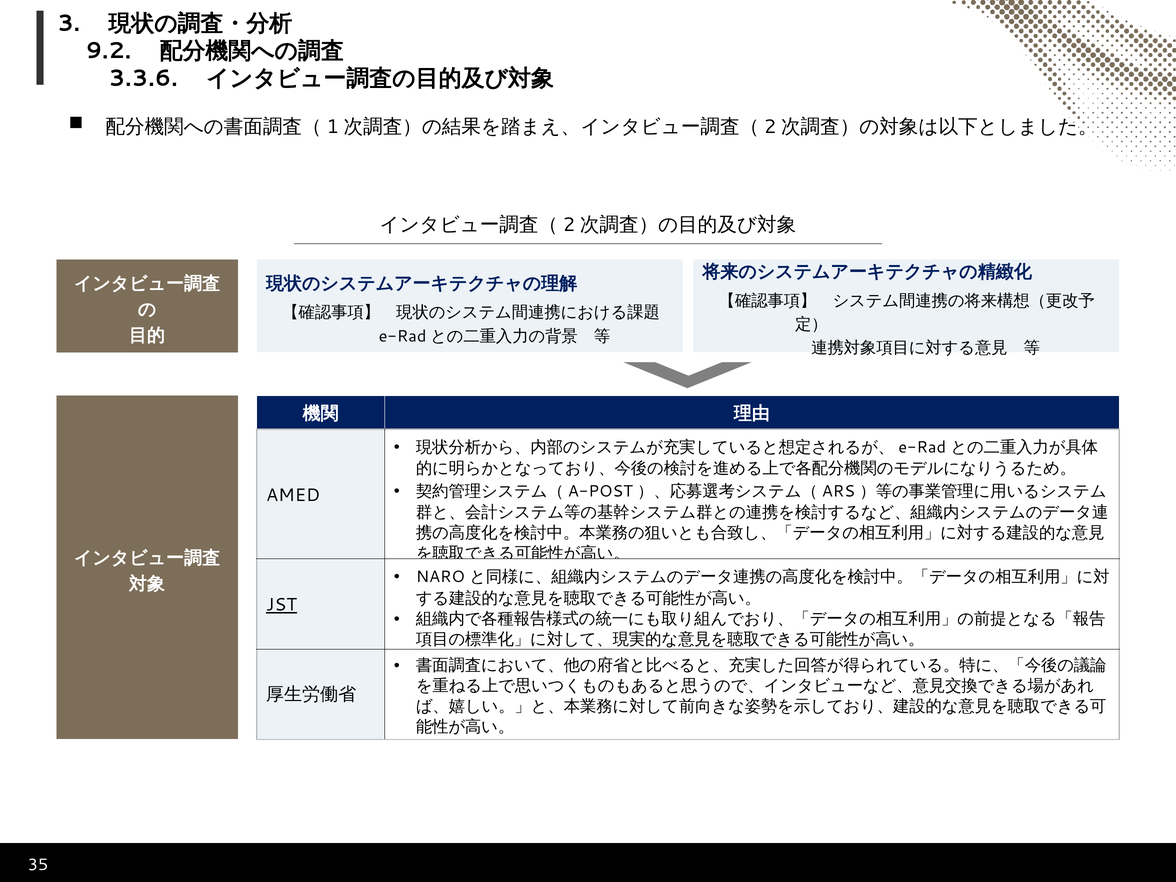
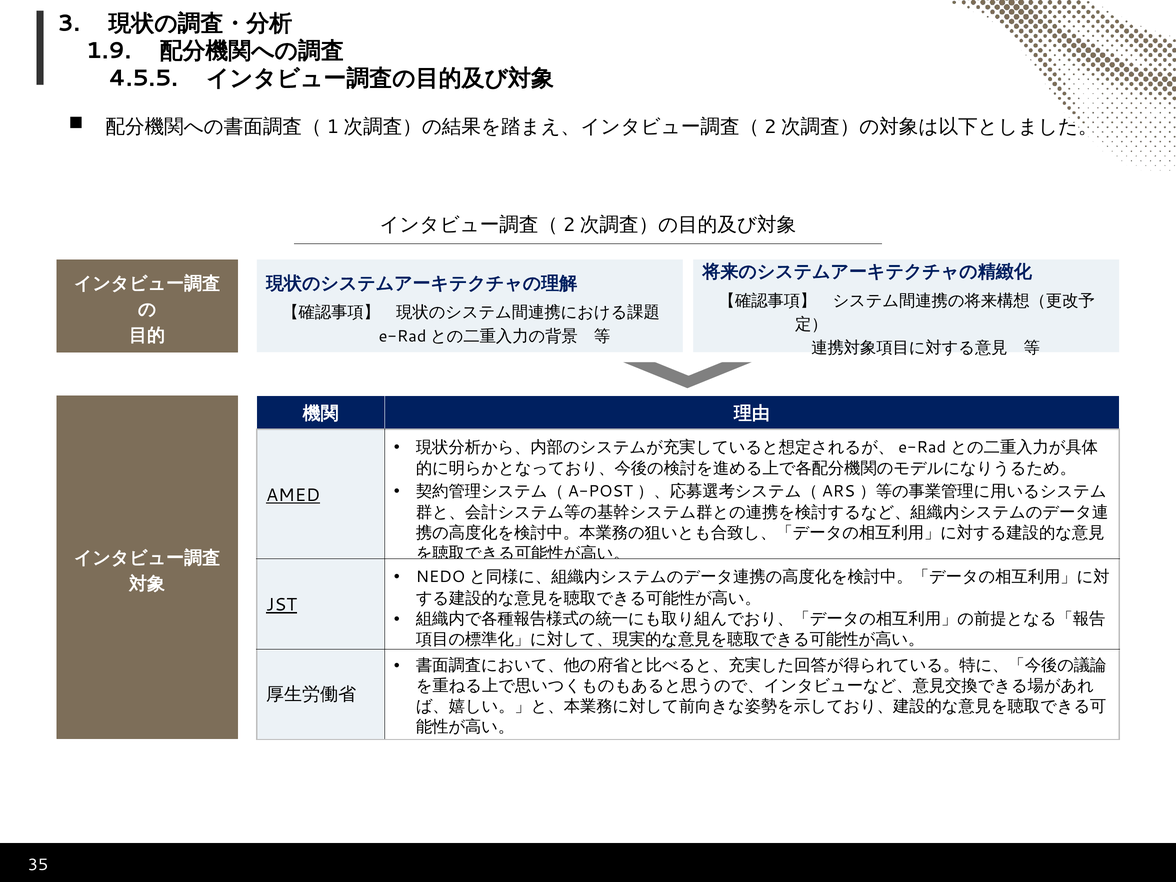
9.2: 9.2 -> 1.9 (108, 51)
3.3.6: 3.3.6 -> 4.5.5 (143, 78)
AMED underline: none -> present (293, 495)
NARO: NARO -> NEDO (440, 577)
